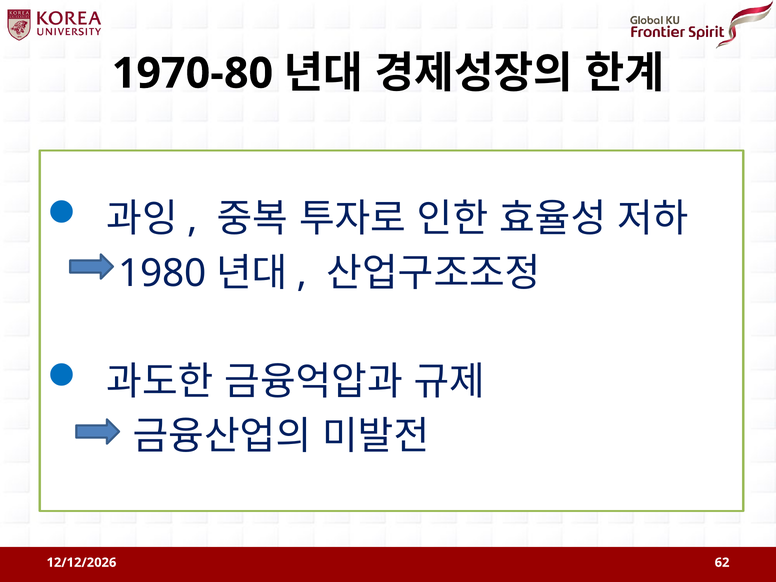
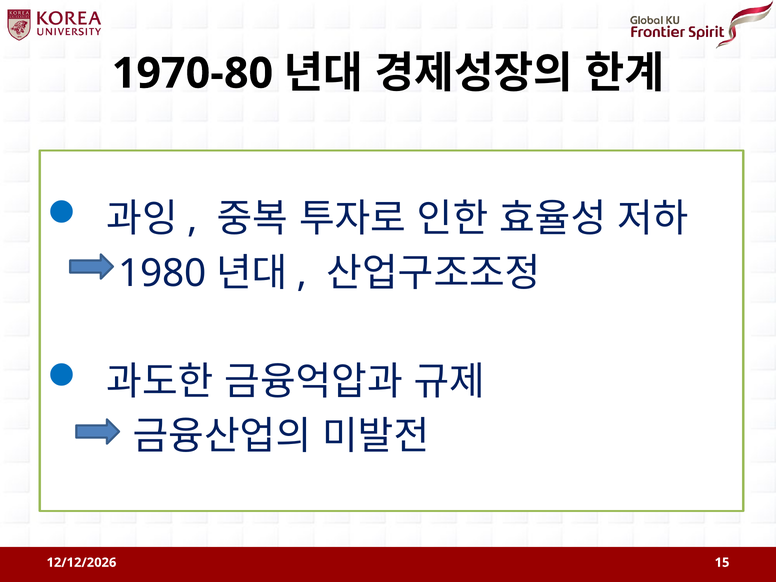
62: 62 -> 15 (722, 563)
